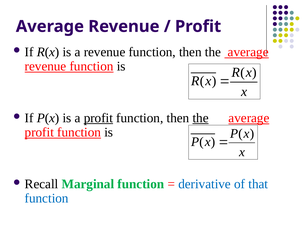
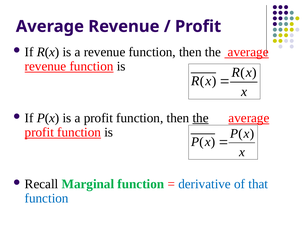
profit underline: present -> none (98, 118)
